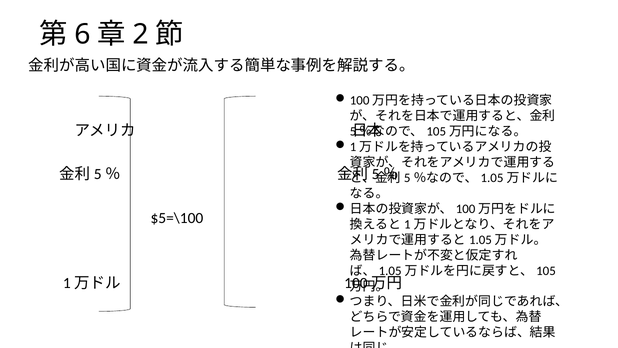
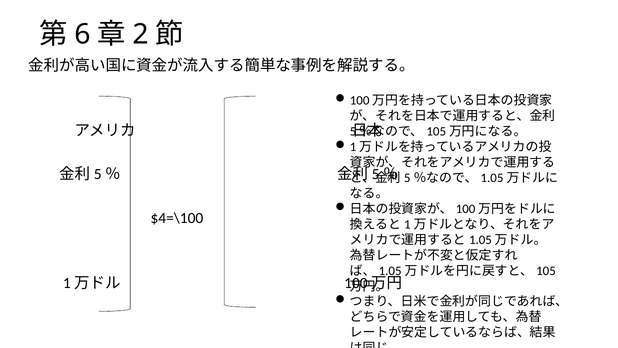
$5=\100: $5=\100 -> $4=\100 (177, 218)
